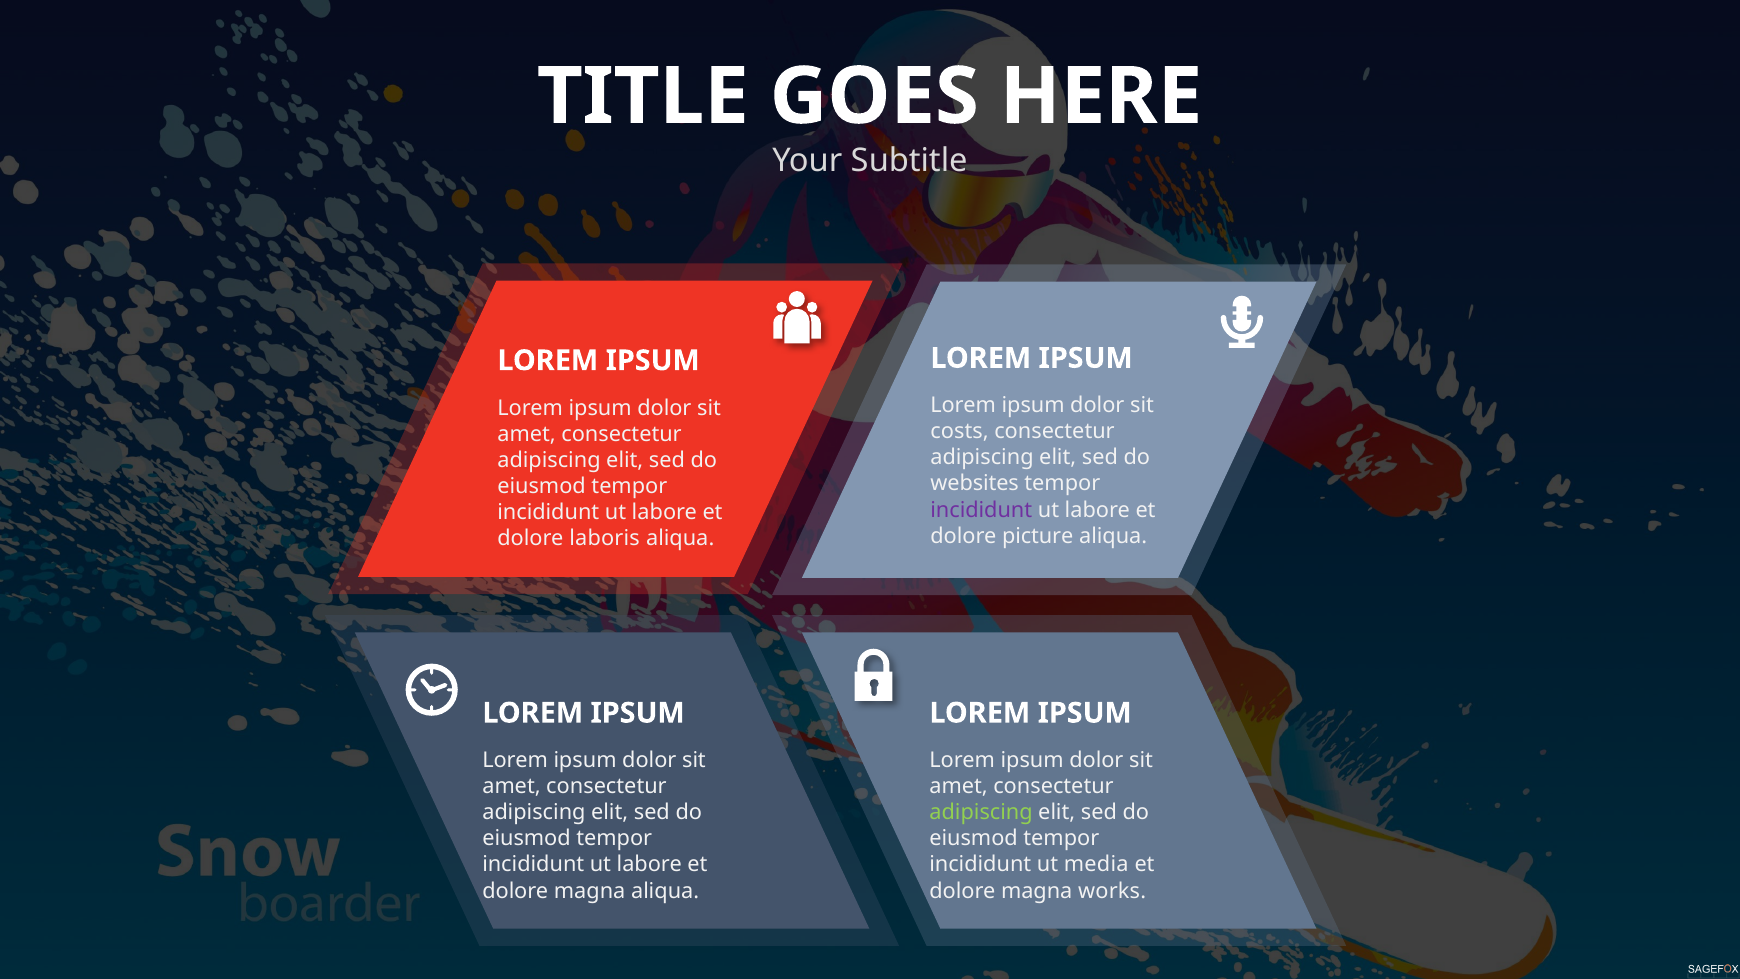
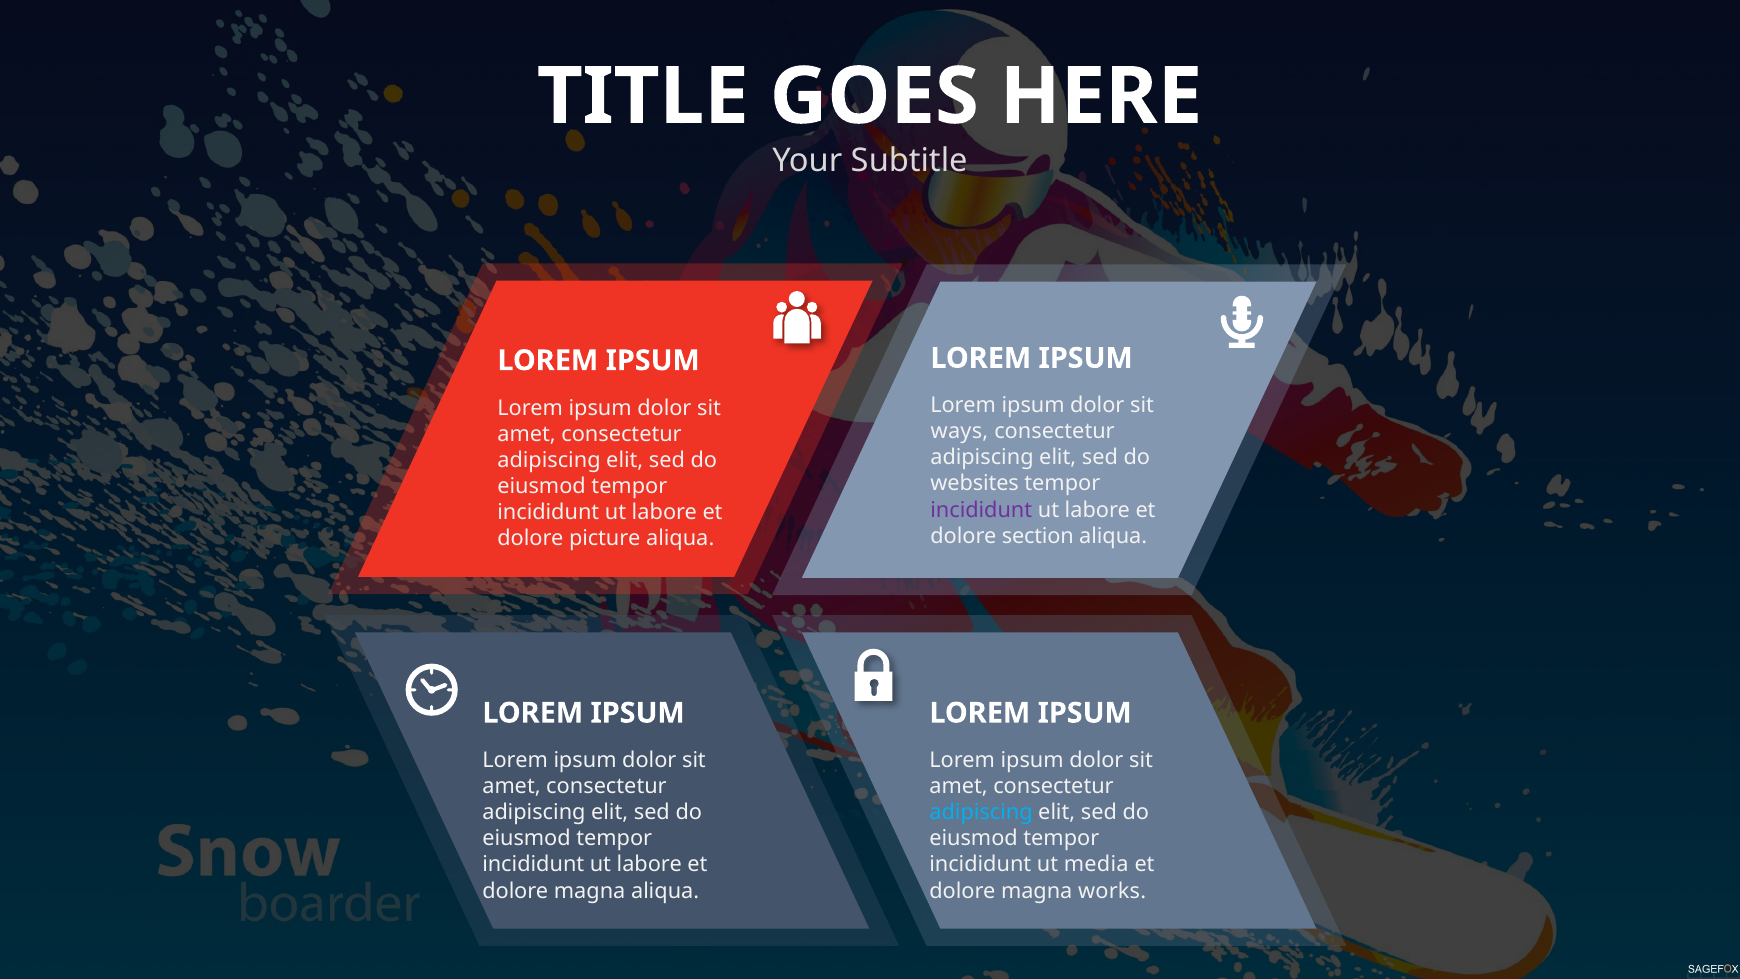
costs: costs -> ways (959, 431)
picture: picture -> section (1038, 536)
laboris: laboris -> picture (605, 538)
adipiscing colour: light green -> light blue (981, 812)
